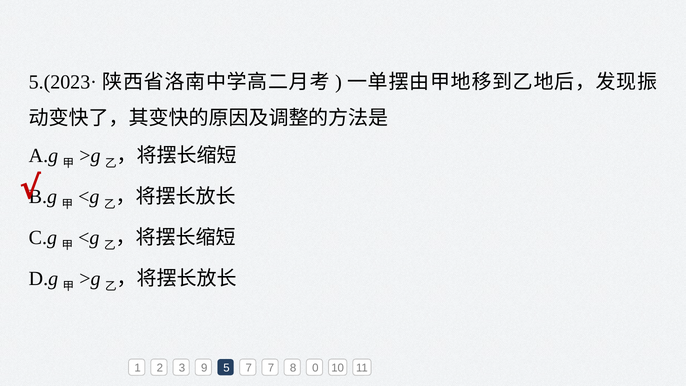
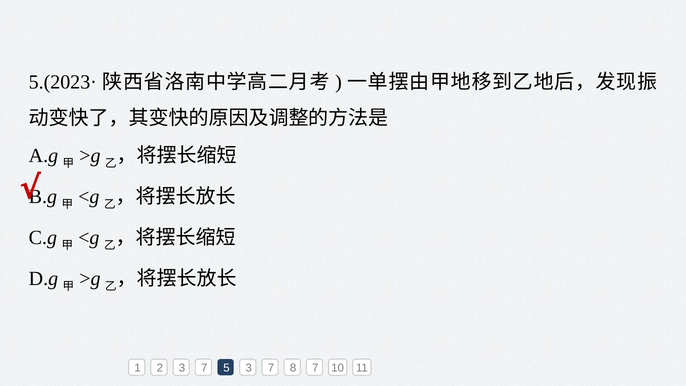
2 3 9: 9 -> 7 (204, 368)
5 7: 7 -> 3 (249, 368)
8 0: 0 -> 7 (315, 368)
